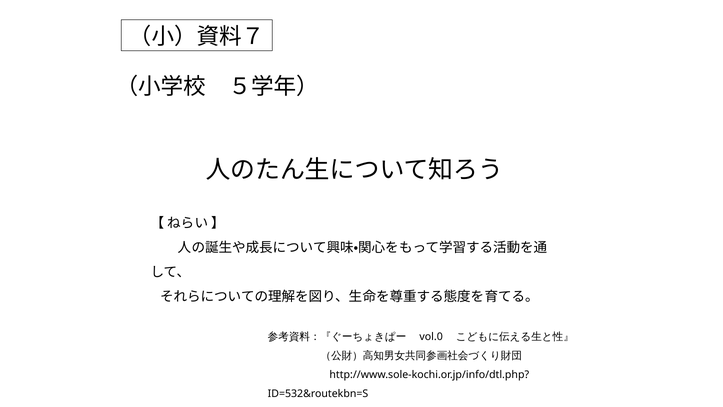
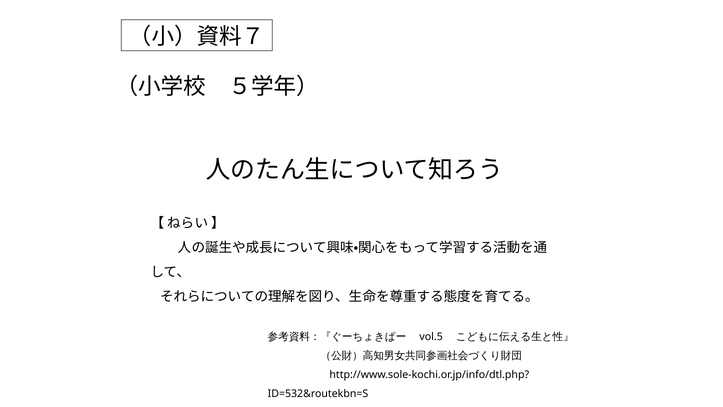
vol.0: vol.0 -> vol.5 (431, 336)
